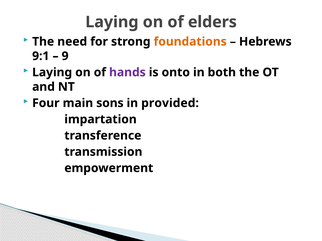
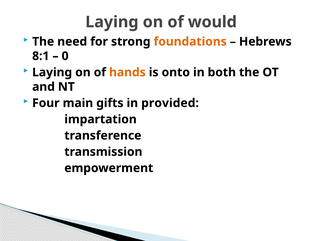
elders: elders -> would (212, 22)
9:1: 9:1 -> 8:1 (41, 56)
9: 9 -> 0 (65, 56)
hands colour: purple -> orange (127, 72)
sons: sons -> gifts (110, 103)
